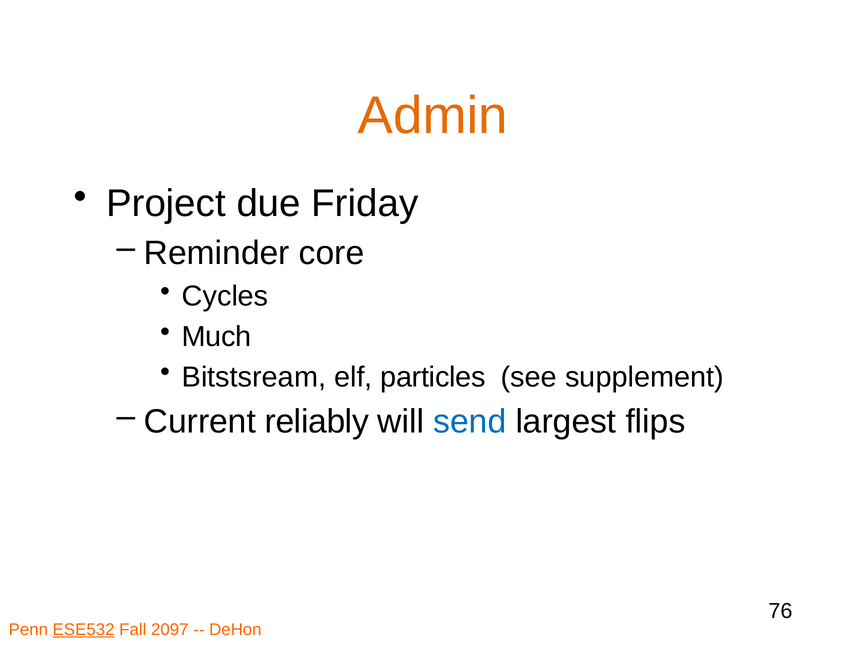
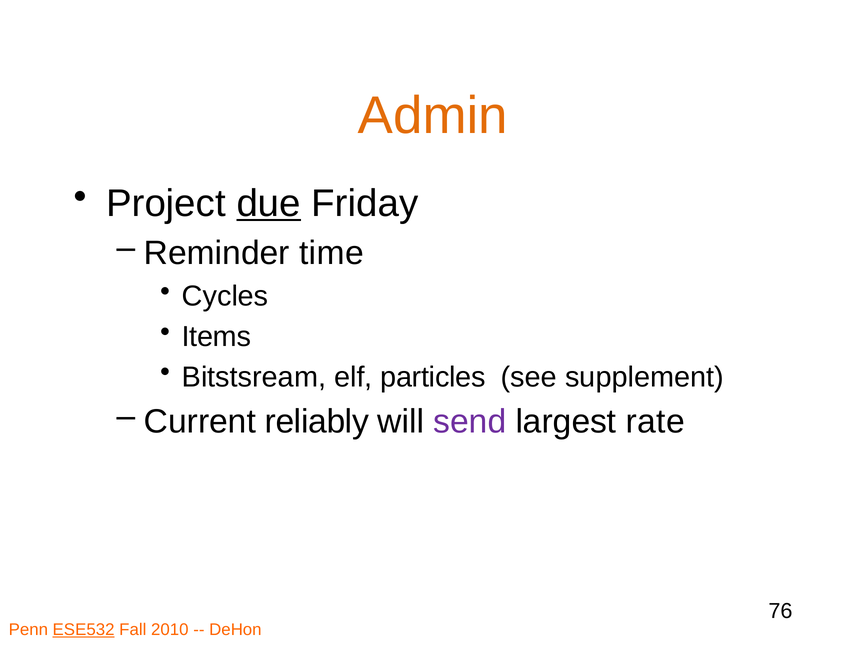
due underline: none -> present (269, 203)
core: core -> time (331, 253)
Much: Much -> Items (216, 336)
send colour: blue -> purple (470, 421)
flips: flips -> rate (655, 421)
2097: 2097 -> 2010 (170, 629)
